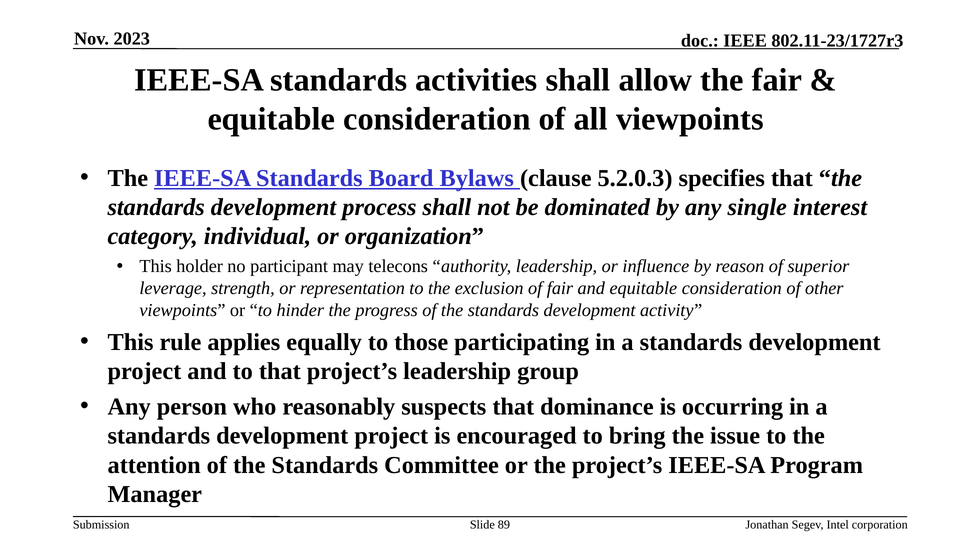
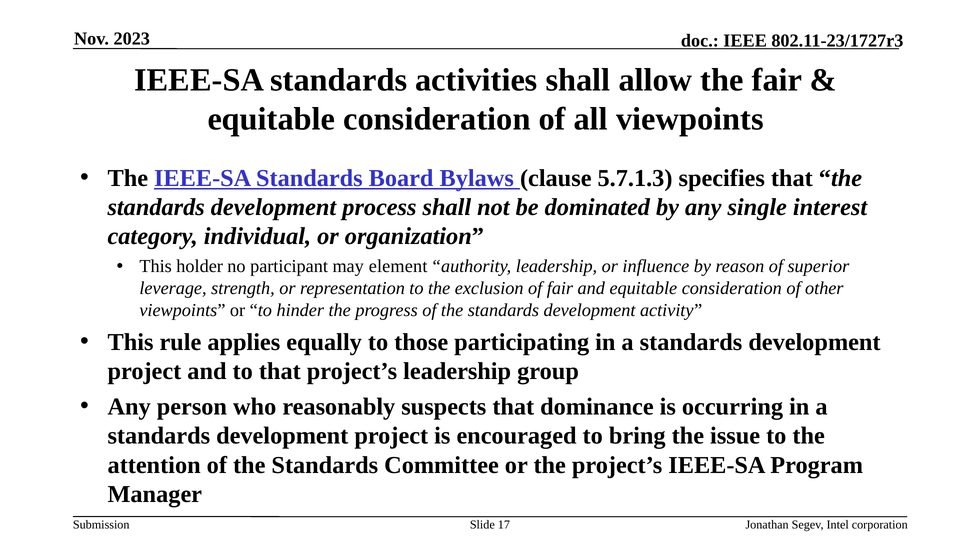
5.2.0.3: 5.2.0.3 -> 5.7.1.3 (635, 178)
telecons: telecons -> element (398, 266)
89: 89 -> 17 (504, 524)
